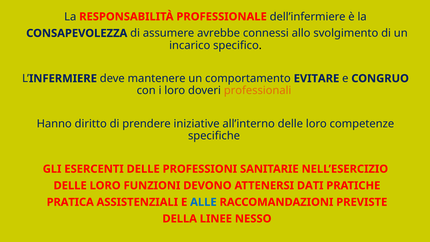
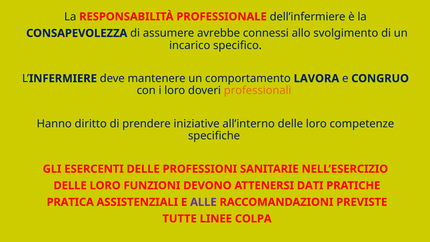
EVITARE: EVITARE -> LAVORA (316, 78)
ALLE colour: blue -> purple (203, 202)
DELLA: DELLA -> TUTTE (180, 219)
NESSO: NESSO -> COLPA (253, 219)
